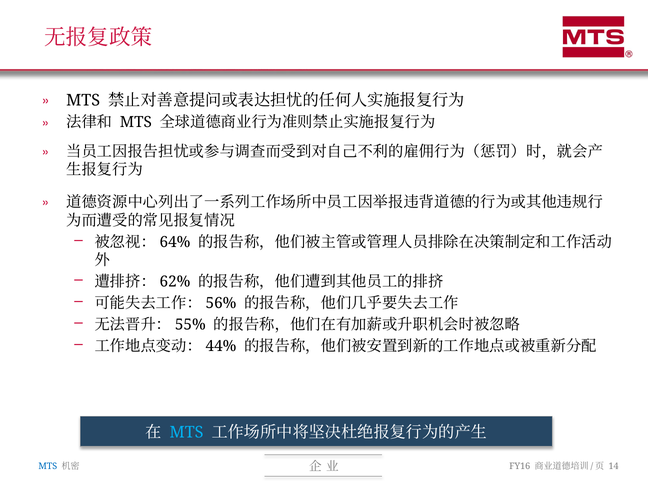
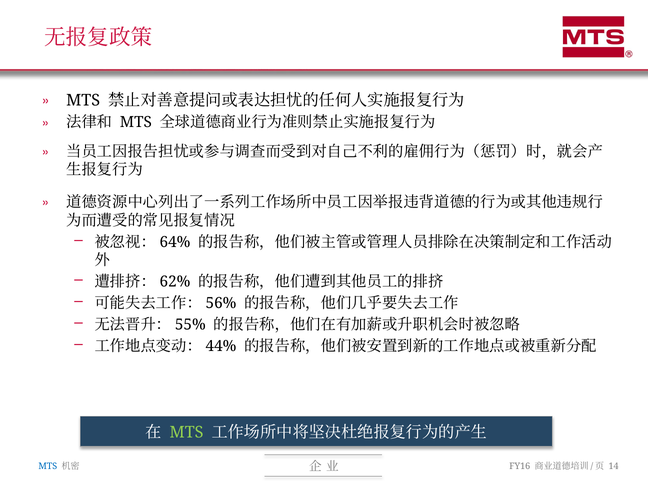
MTS colour: light blue -> light green (187, 432)
